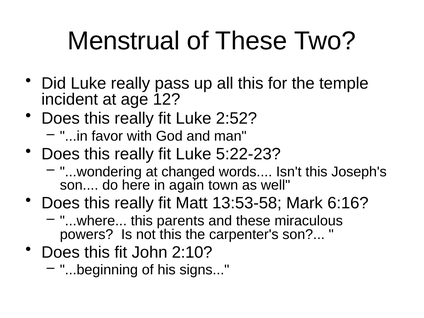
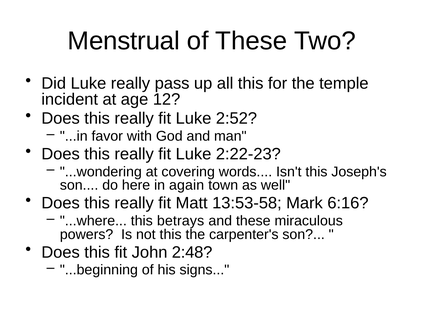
5:22-23: 5:22-23 -> 2:22-23 (248, 154)
changed: changed -> covering (188, 172)
parents: parents -> betrays (181, 221)
2:10: 2:10 -> 2:48 (192, 252)
